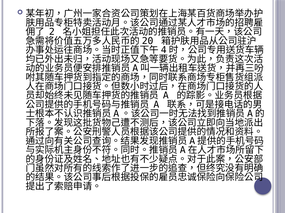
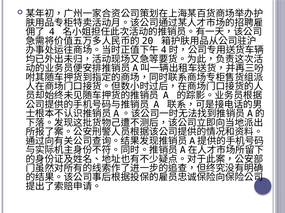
2: 2 -> 4 (52, 32)
